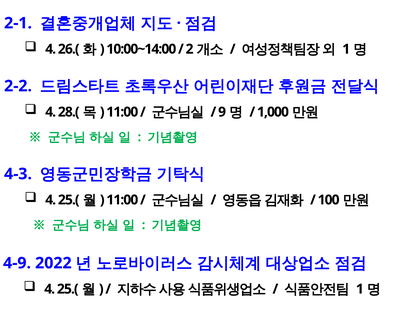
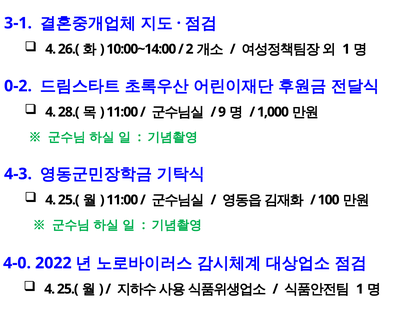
2-1: 2-1 -> 3-1 (18, 23)
2-2: 2-2 -> 0-2 (18, 86)
4-9: 4-9 -> 4-0 (17, 263)
